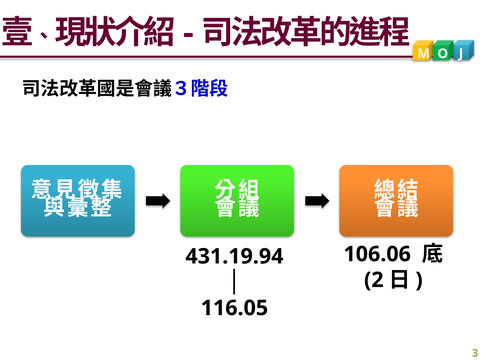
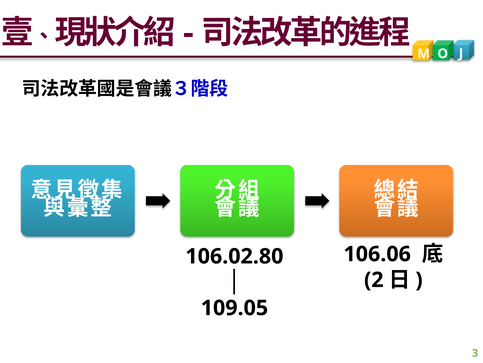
431.19.94: 431.19.94 -> 106.02.80 (234, 256)
116.05: 116.05 -> 109.05 (234, 307)
